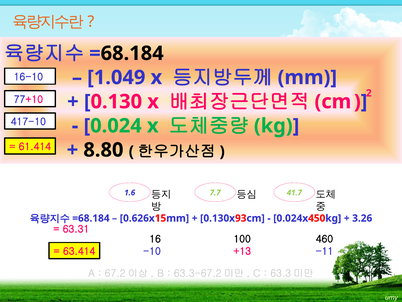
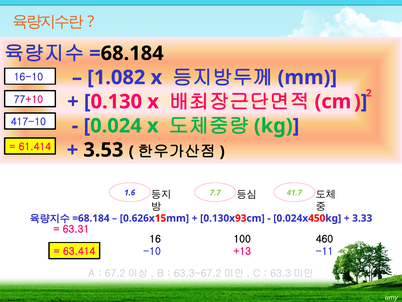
1.049: 1.049 -> 1.082 (116, 77)
8.80: 8.80 -> 3.53 (103, 150)
3.26: 3.26 -> 3.33 (362, 218)
